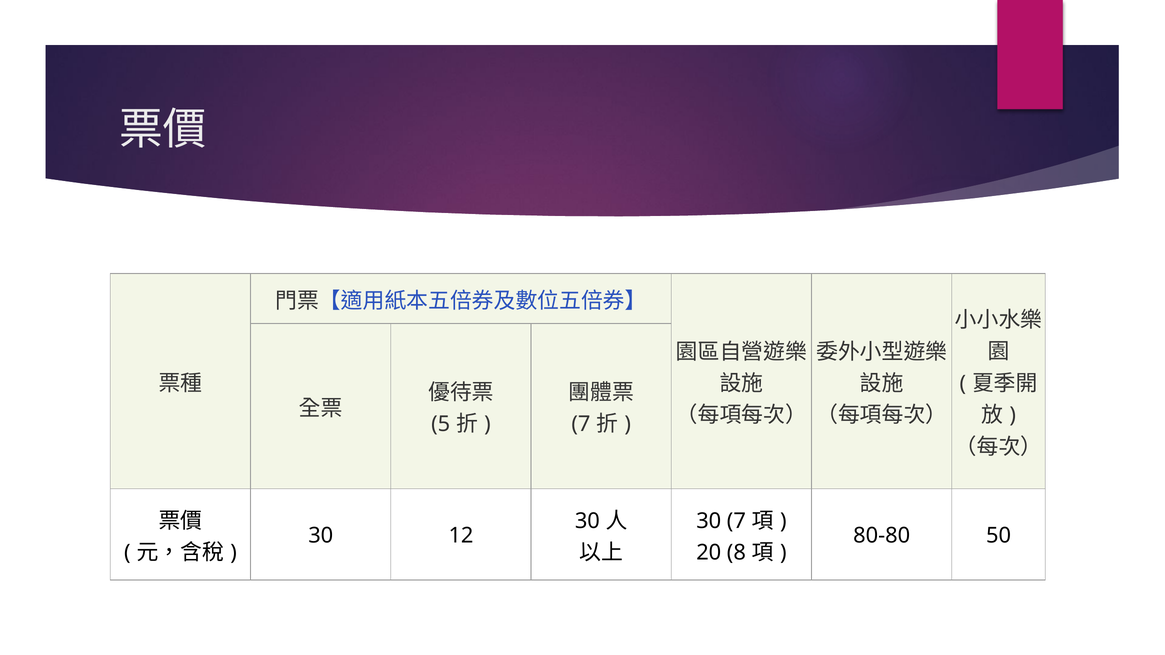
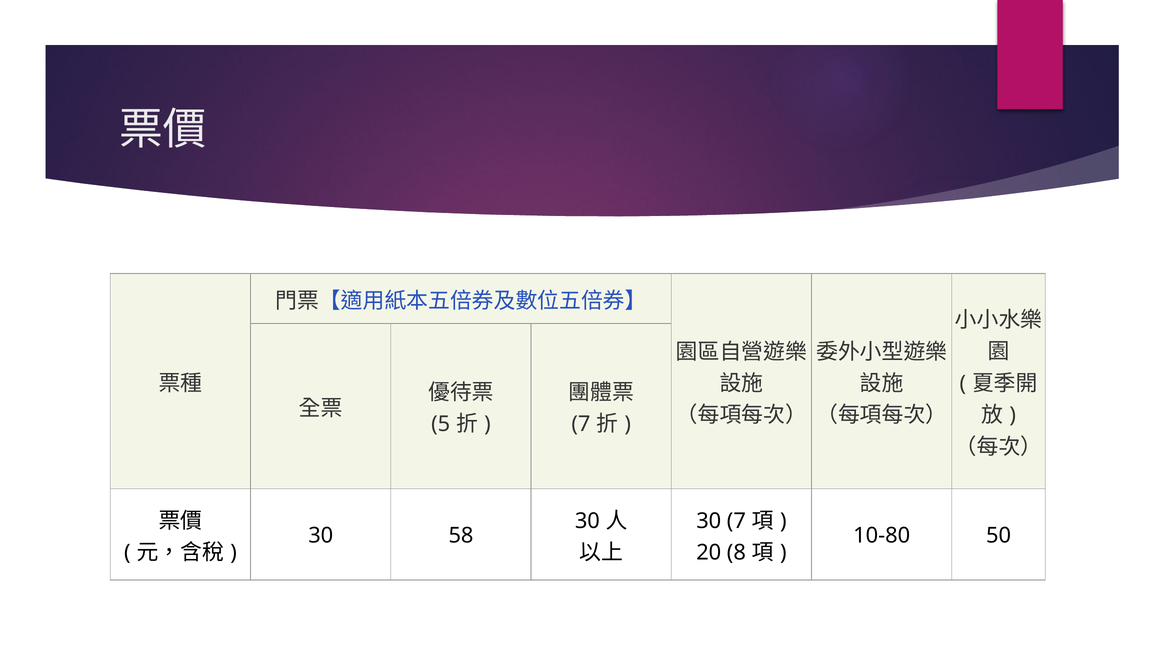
12: 12 -> 58 (461, 536)
80-80: 80-80 -> 10-80 (882, 536)
